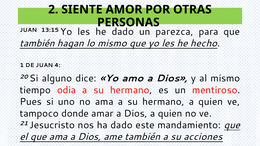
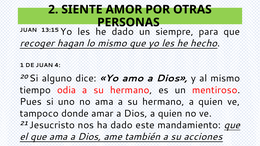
parezca: parezca -> siempre (175, 32)
también: también -> recoger (37, 43)
